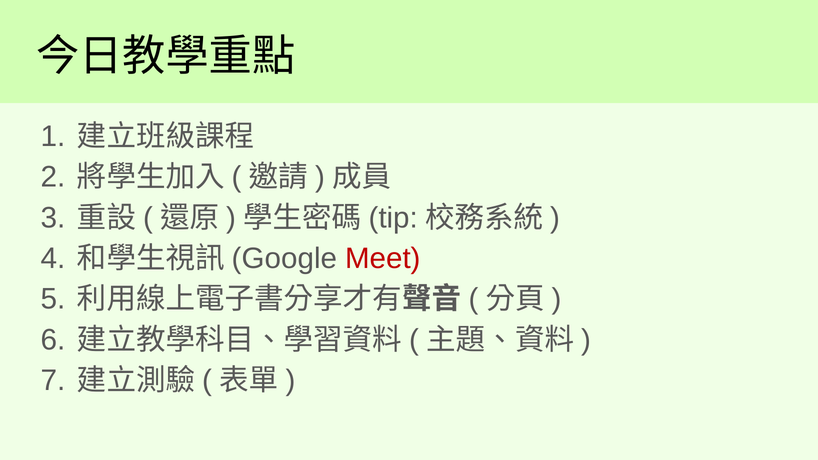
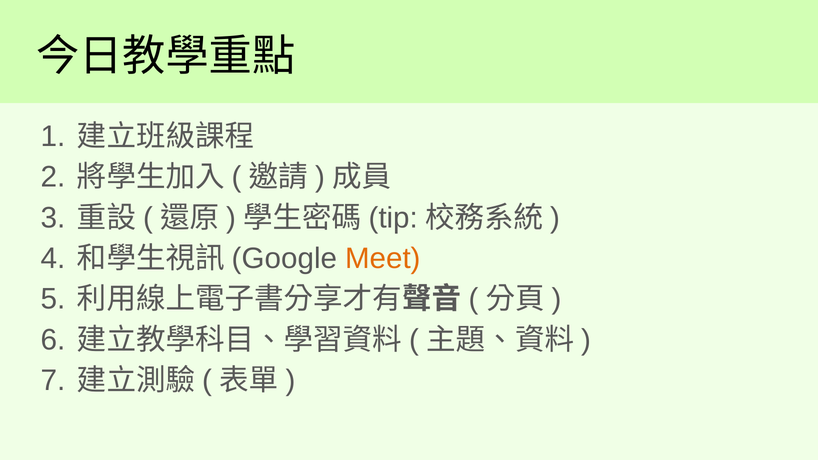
Meet colour: red -> orange (383, 259)
